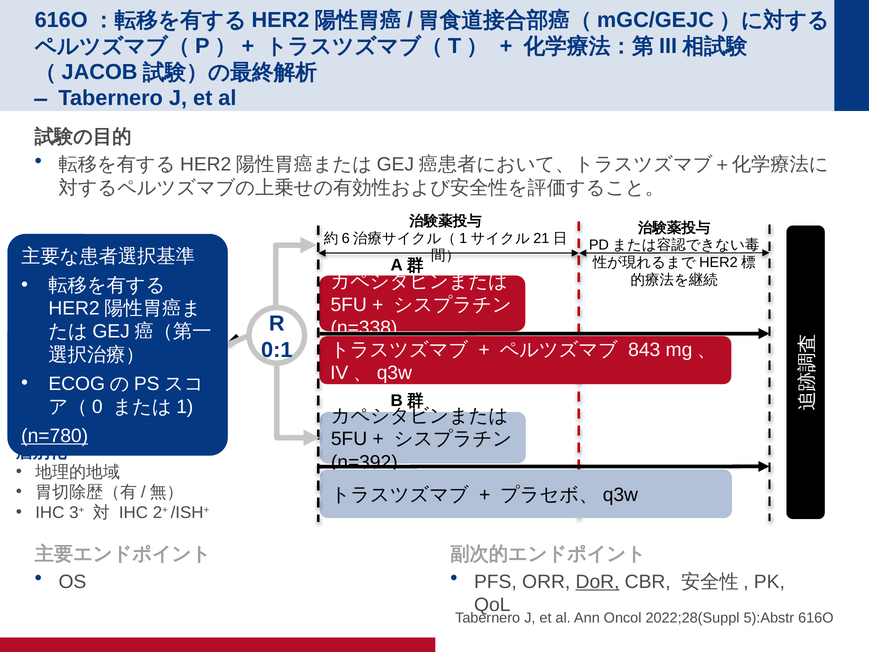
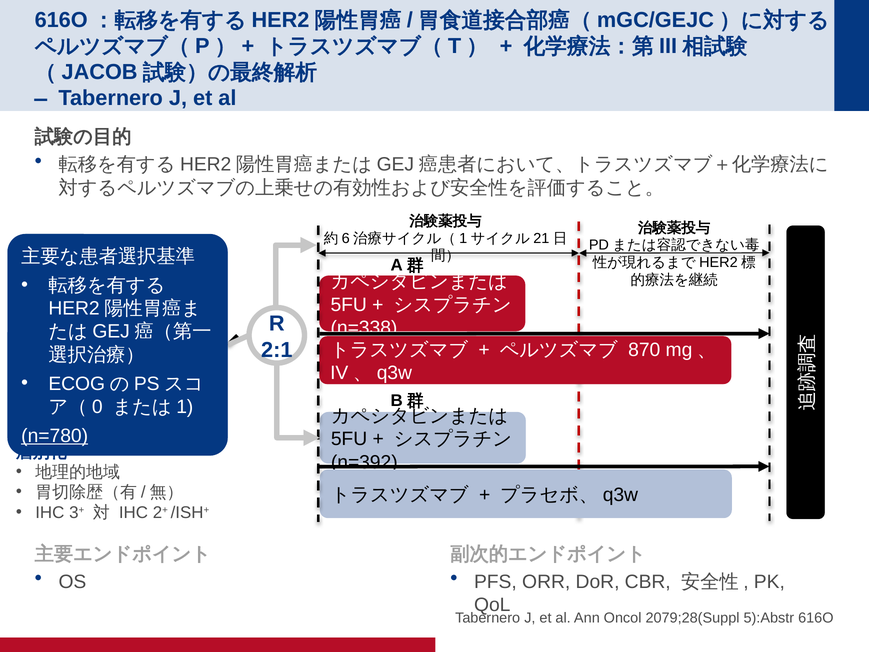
0:1: 0:1 -> 2:1 (277, 350)
843: 843 -> 870 (644, 350)
DoR underline: present -> none (598, 582)
2022;28(Suppl: 2022;28(Suppl -> 2079;28(Suppl (693, 618)
